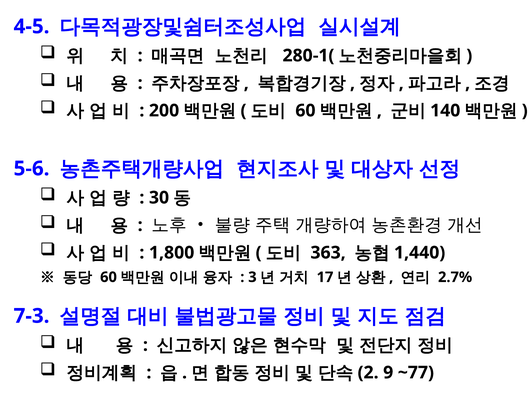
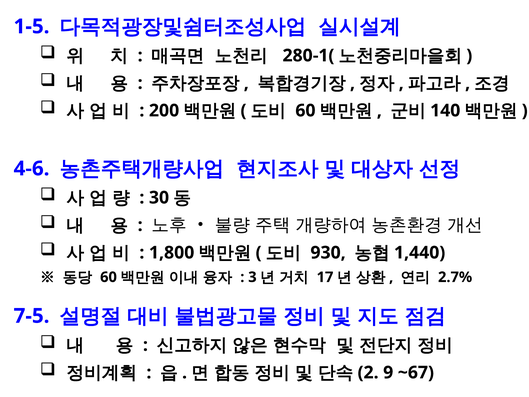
4-5: 4-5 -> 1-5 (32, 26)
5-6: 5-6 -> 4-6 (32, 168)
363: 363 -> 930 (328, 253)
7-3: 7-3 -> 7-5 (32, 316)
~77: ~77 -> ~67 (416, 372)
